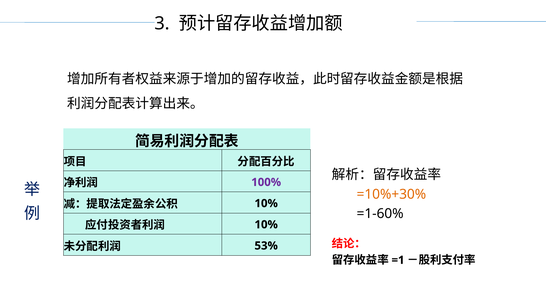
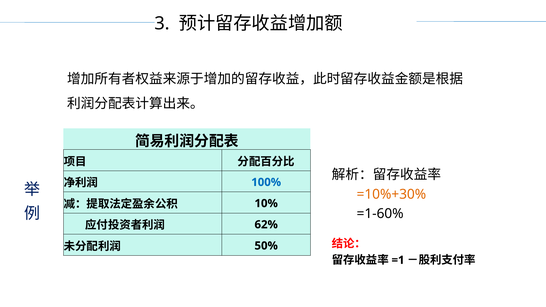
100% colour: purple -> blue (266, 182)
10%: 10% -> 62% (266, 225)
53%: 53% -> 50% (266, 246)
